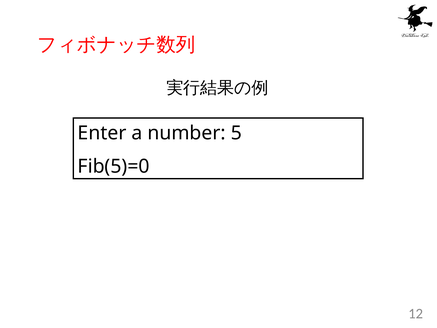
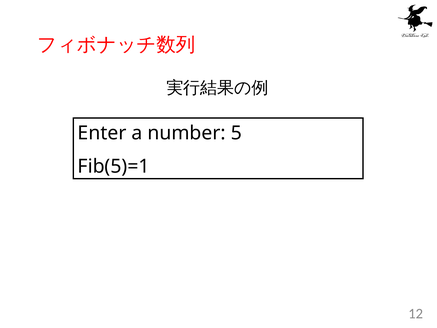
Fib(5)=0: Fib(5)=0 -> Fib(5)=1 (114, 166)
